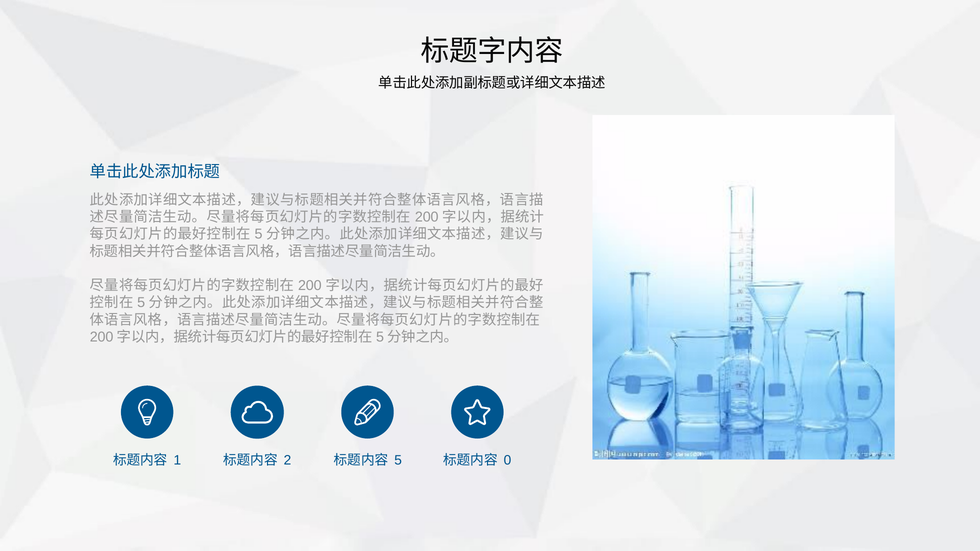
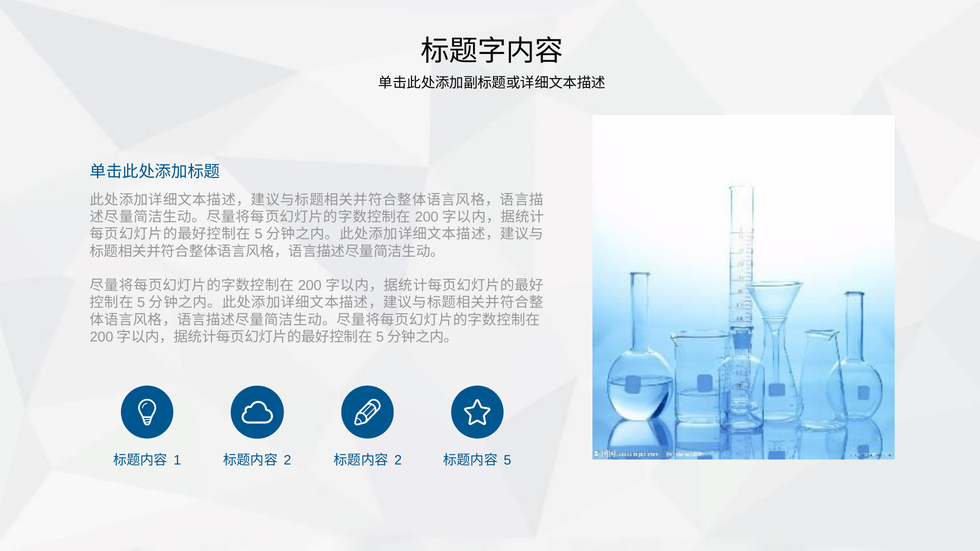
5: 5 -> 2 (398, 460)
0: 0 -> 5 (508, 460)
